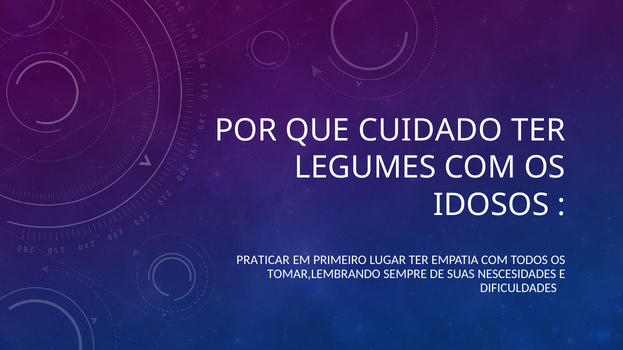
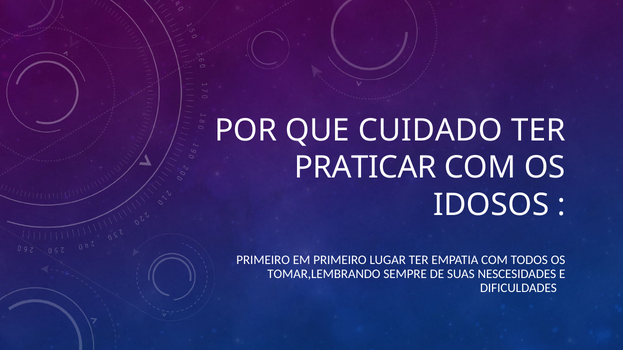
LEGUMES: LEGUMES -> PRATICAR (365, 168)
PRATICAR: PRATICAR -> PRIMEIRO (263, 260)
